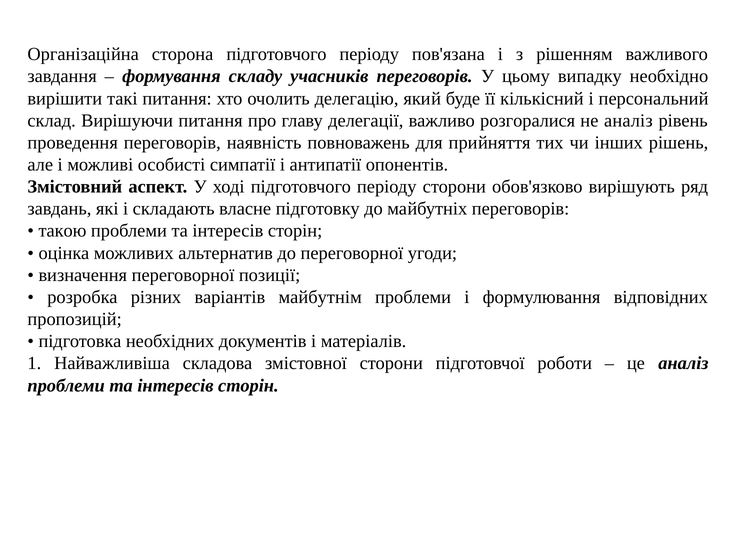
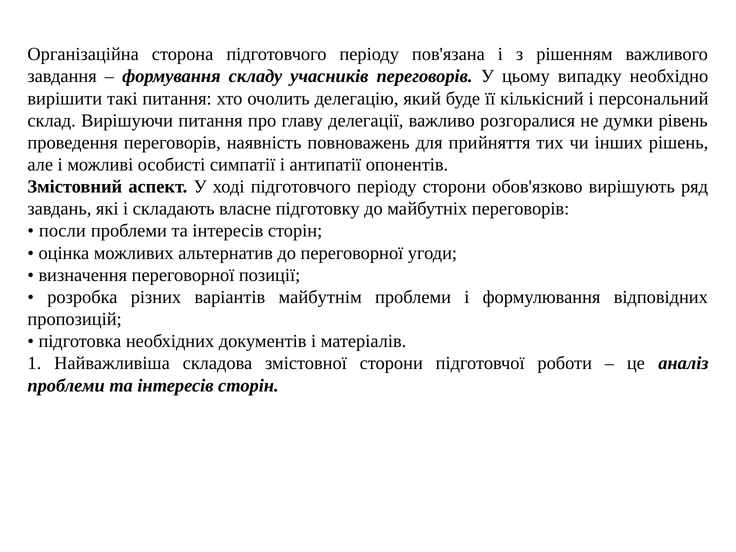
не аналіз: аналіз -> думки (628, 121)
такою: такою -> посли (62, 231)
